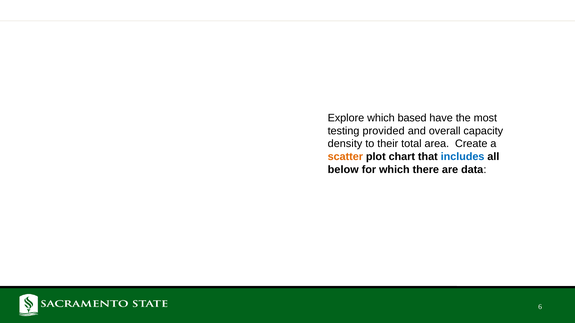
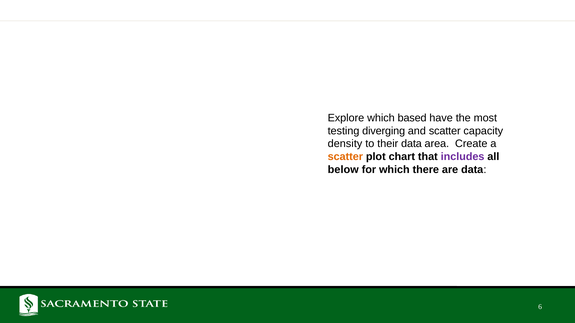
provided: provided -> diverging (384, 131)
and overall: overall -> scatter (445, 131)
their total: total -> data (411, 144)
includes colour: blue -> purple (463, 157)
